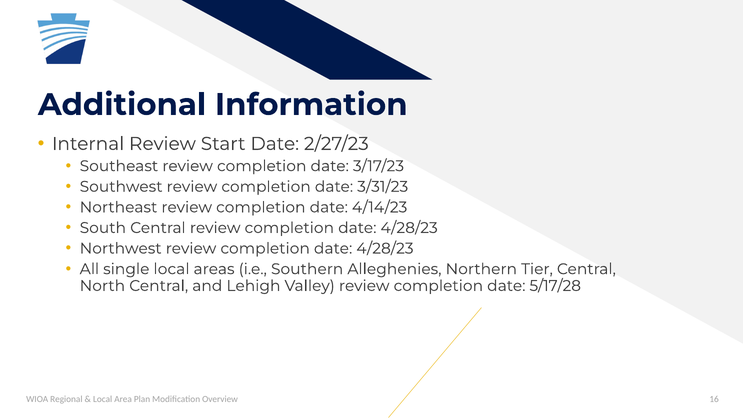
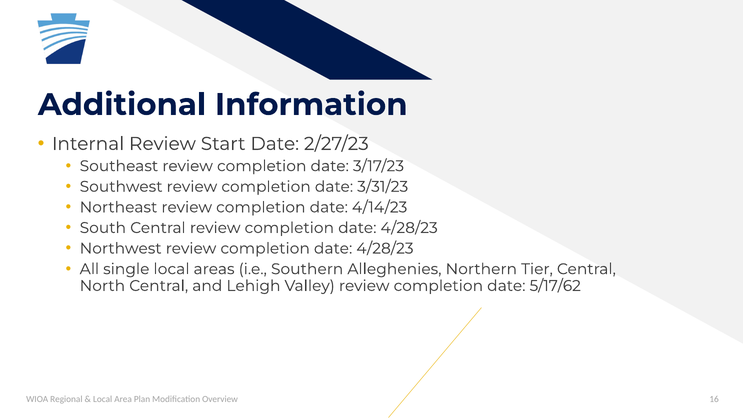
5/17/28: 5/17/28 -> 5/17/62 (555, 286)
